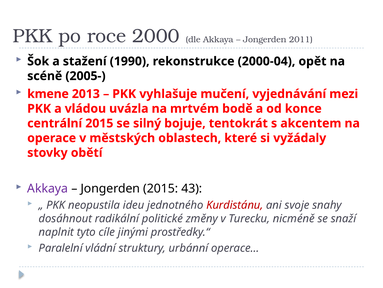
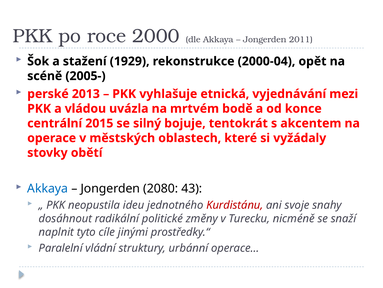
1990: 1990 -> 1929 (130, 61)
kmene: kmene -> perské (48, 94)
mučení: mučení -> etnická (225, 94)
Akkaya colour: purple -> blue (48, 188)
Jongerden 2015: 2015 -> 2080 (161, 188)
